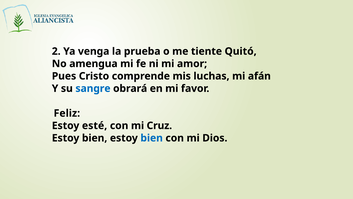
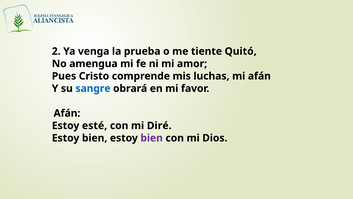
Feliz: Feliz -> Afán (67, 113)
Cruz: Cruz -> Diré (159, 125)
bien colour: blue -> purple (152, 138)
